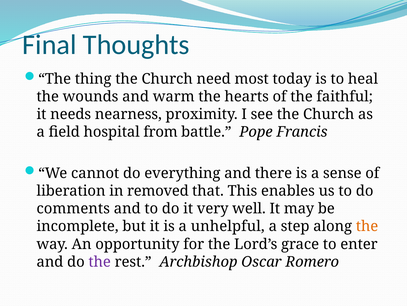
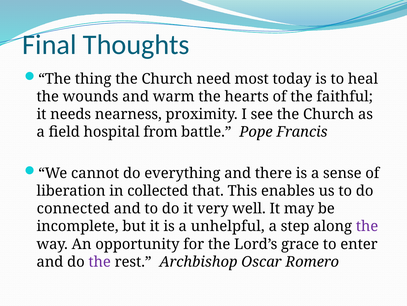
removed: removed -> collected (158, 191)
comments: comments -> connected (73, 208)
the colour: orange -> purple (367, 226)
